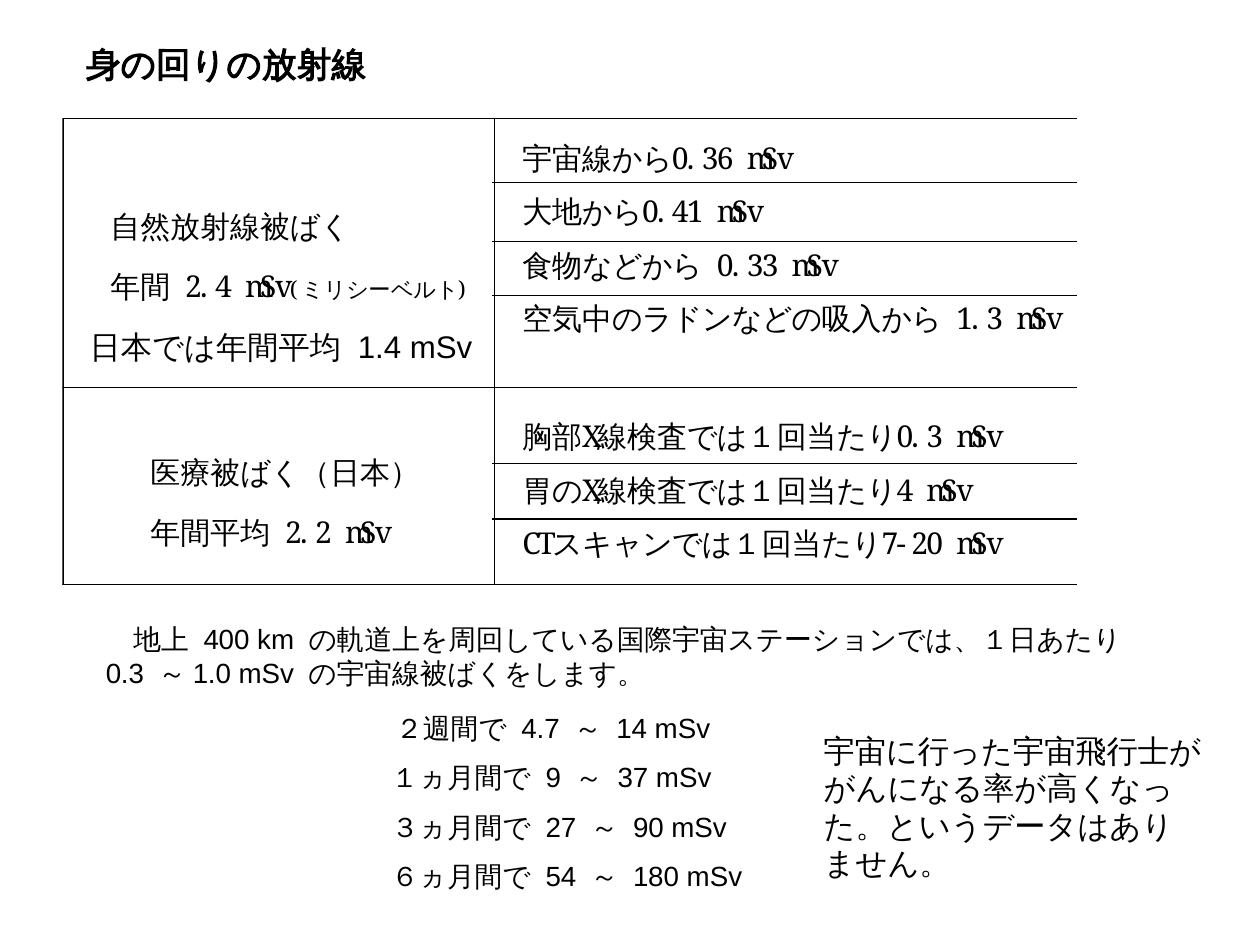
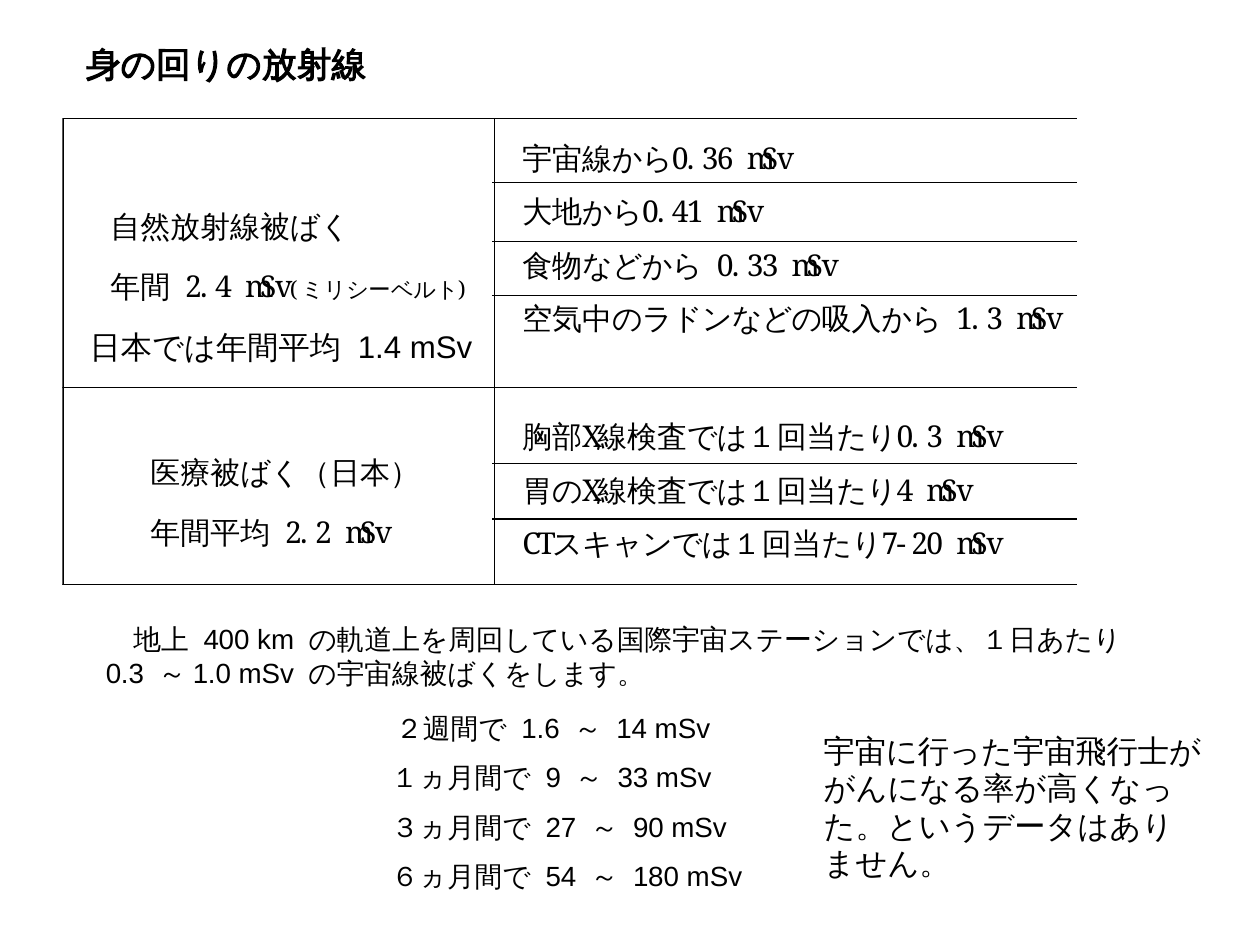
4.7: 4.7 -> 1.6 (541, 729)
37: 37 -> 33 (633, 778)
